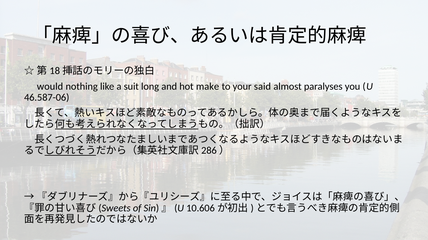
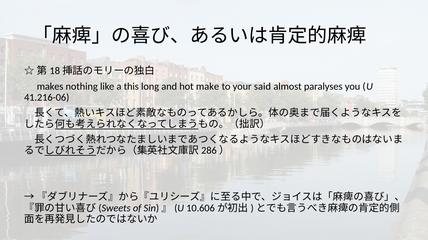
would: would -> makes (50, 87)
suit: suit -> this (131, 87)
46.587-06: 46.587-06 -> 41.216-06 (47, 98)
